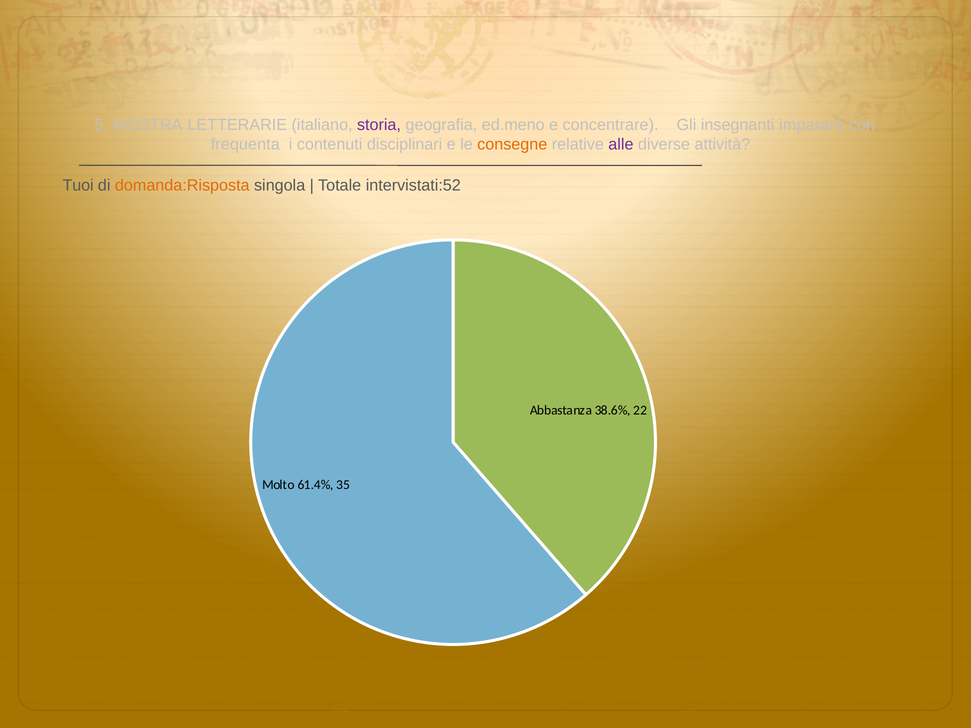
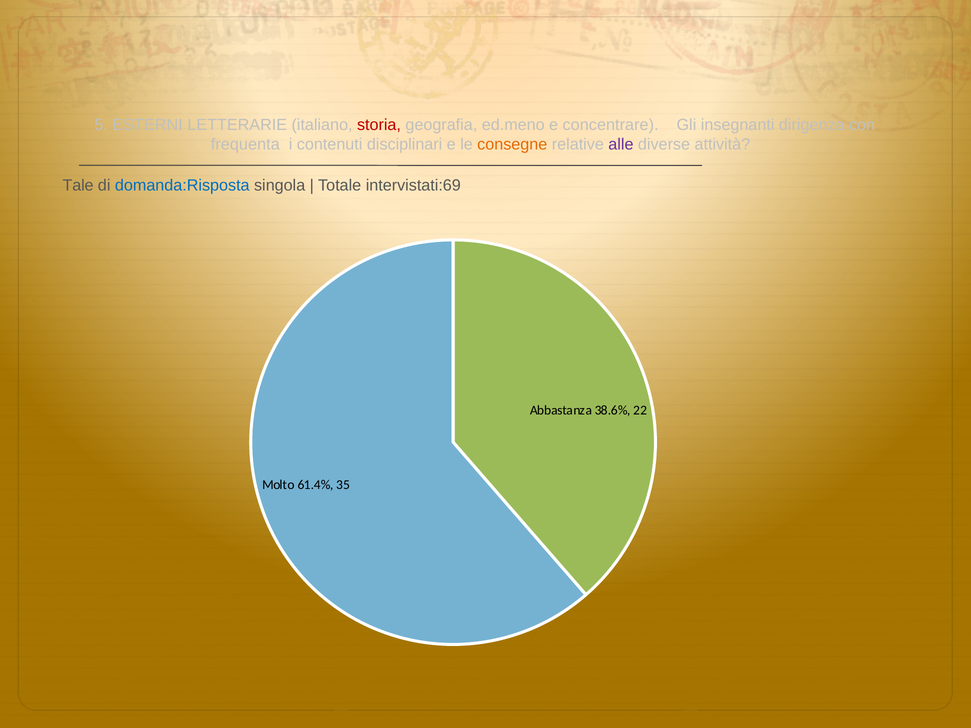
MOSTRA: MOSTRA -> ESTERNI (148, 125)
storia colour: purple -> red (379, 125)
imparare: imparare -> dirigenza (812, 125)
Tuoi: Tuoi -> Tale (78, 186)
domanda:Risposta colour: orange -> blue (182, 186)
intervistati:52: intervistati:52 -> intervistati:69 (413, 186)
